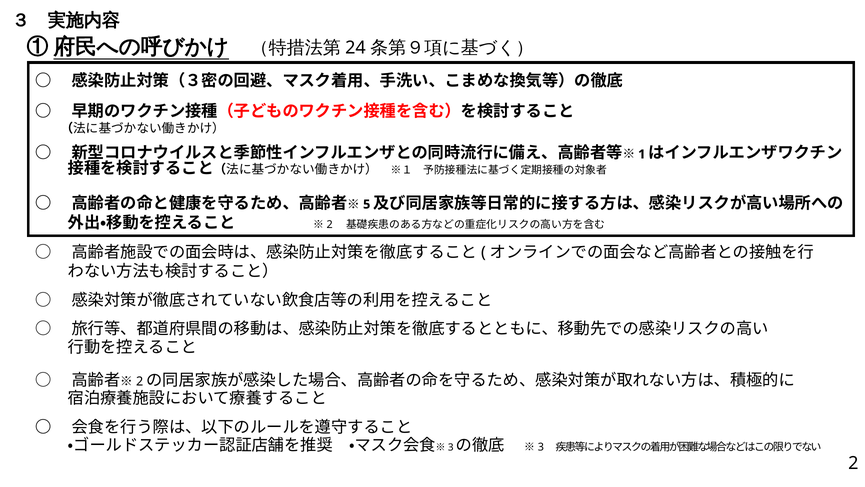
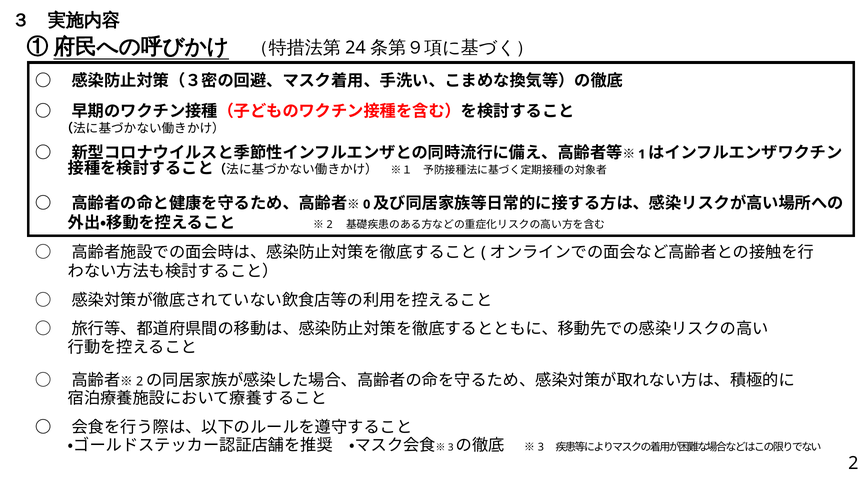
5: 5 -> 0 (367, 204)
